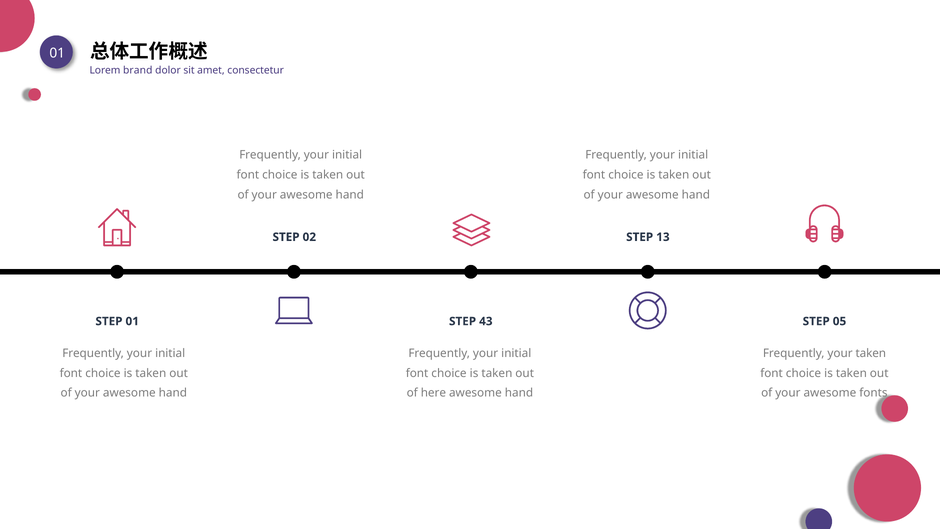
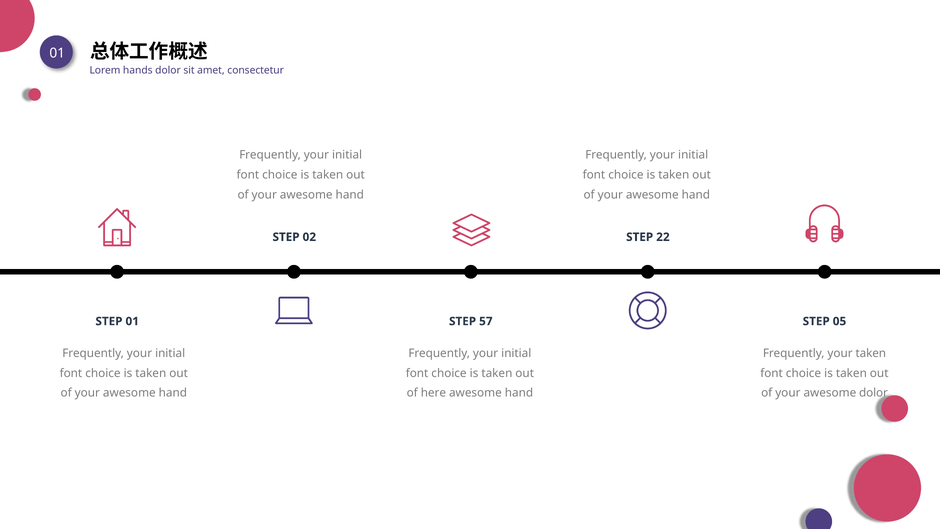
brand: brand -> hands (138, 70)
13: 13 -> 22 (663, 237)
43: 43 -> 57 (486, 321)
awesome fonts: fonts -> dolor (873, 393)
